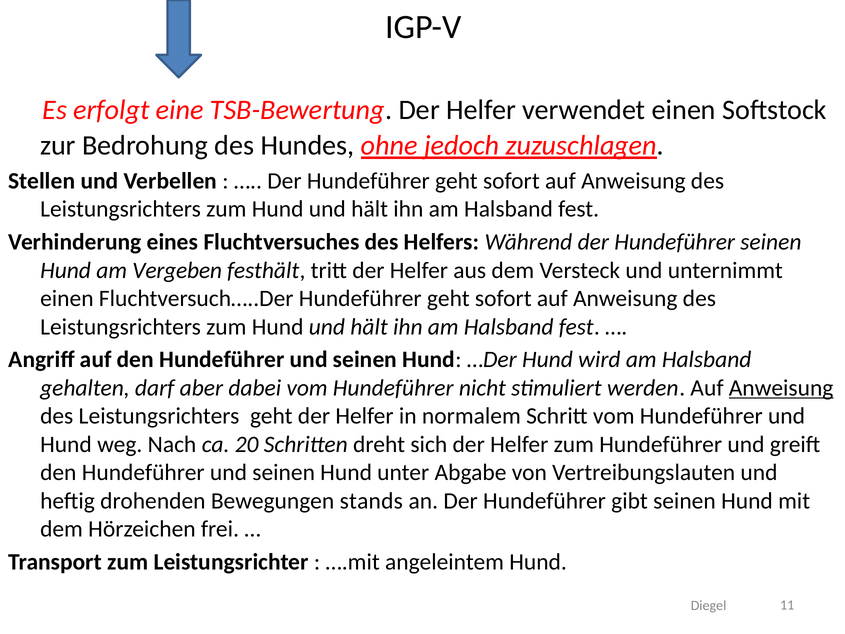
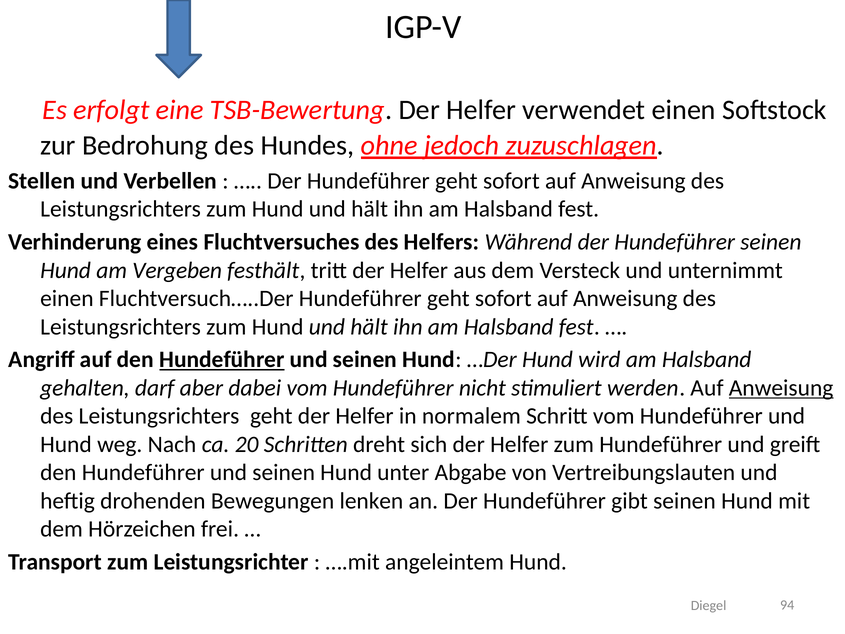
Hundeführer underline: none -> present (222, 360)
stands: stands -> lenken (371, 501)
11: 11 -> 94 (787, 605)
